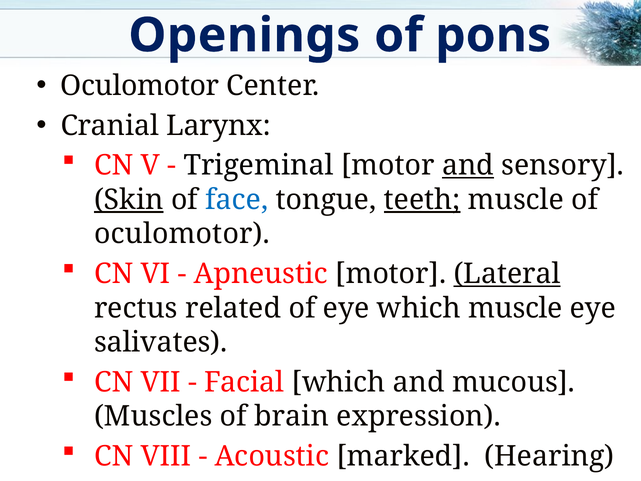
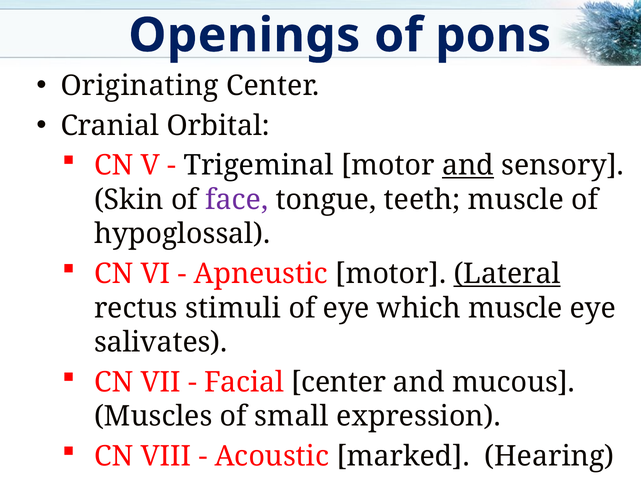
Oculomotor: Oculomotor -> Originating (140, 86)
Larynx: Larynx -> Orbital (218, 126)
Skin underline: present -> none (129, 200)
face colour: blue -> purple (237, 200)
teeth underline: present -> none (422, 200)
oculomotor: oculomotor -> hypoglossal (182, 234)
related: related -> stimuli (233, 308)
Facial which: which -> center (339, 382)
brain: brain -> small (292, 416)
